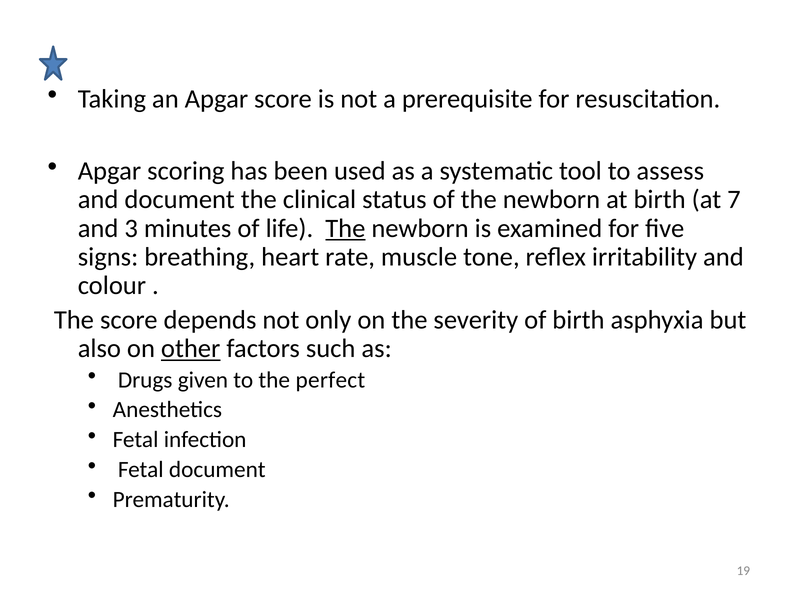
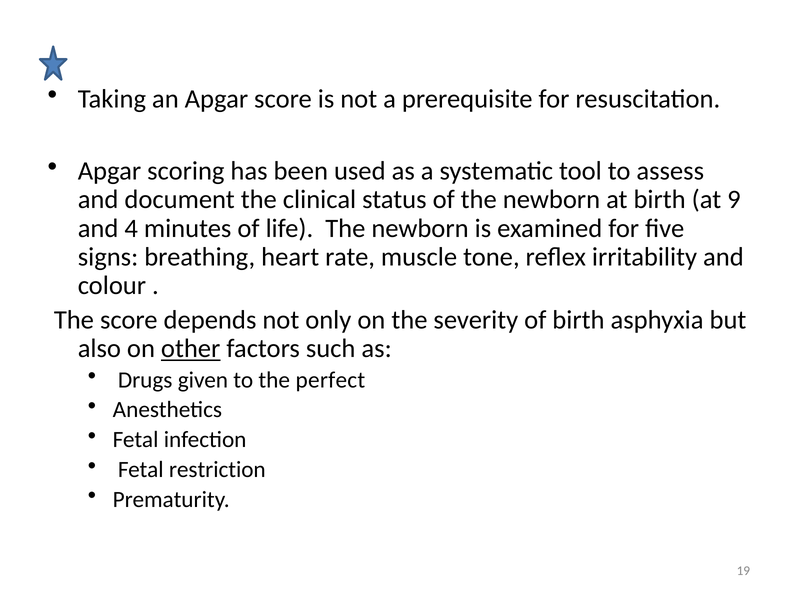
7: 7 -> 9 (734, 200)
3: 3 -> 4 (131, 228)
The underline: present -> none (345, 228)
Fetal document: document -> restriction (217, 470)
